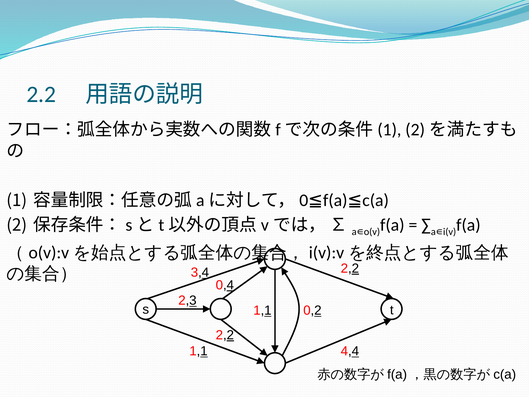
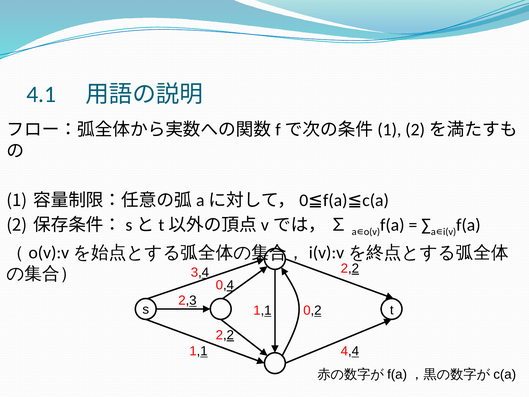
2.2: 2.2 -> 4.1 (41, 94)
